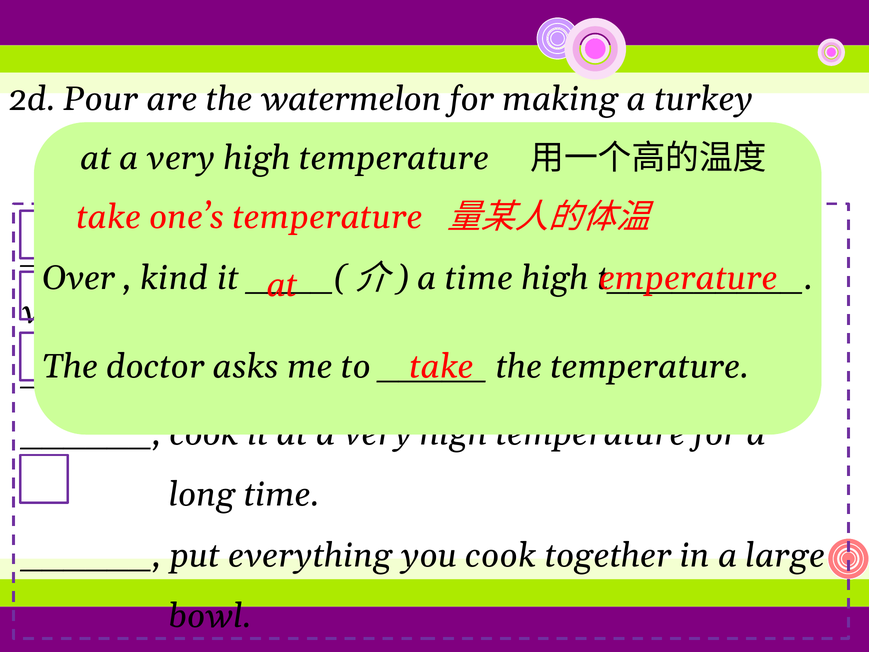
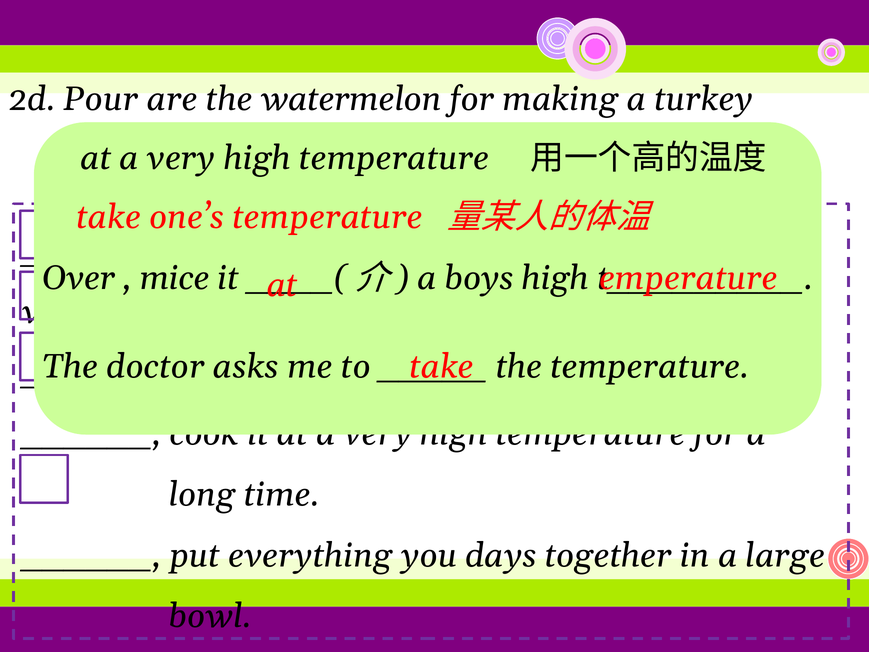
kind: kind -> mice (175, 278)
a time: time -> boys (479, 278)
you cook: cook -> days (501, 555)
